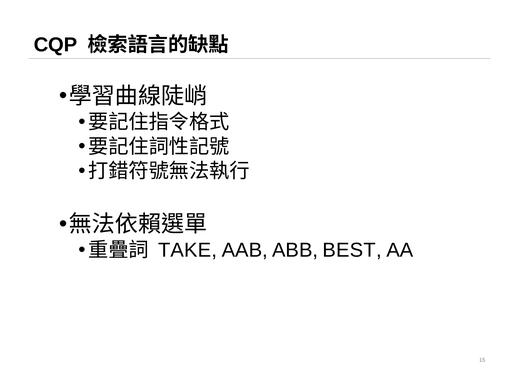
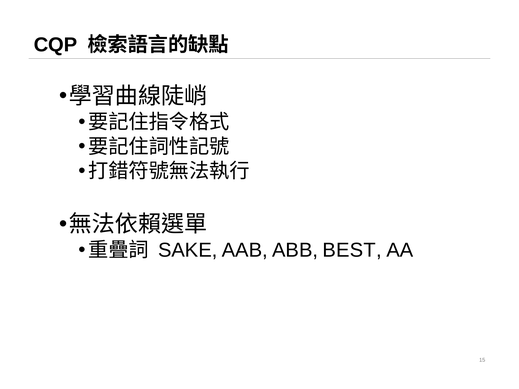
TAKE: TAKE -> SAKE (188, 250)
